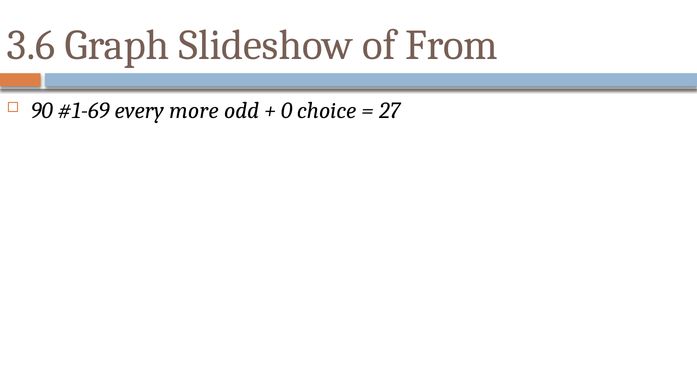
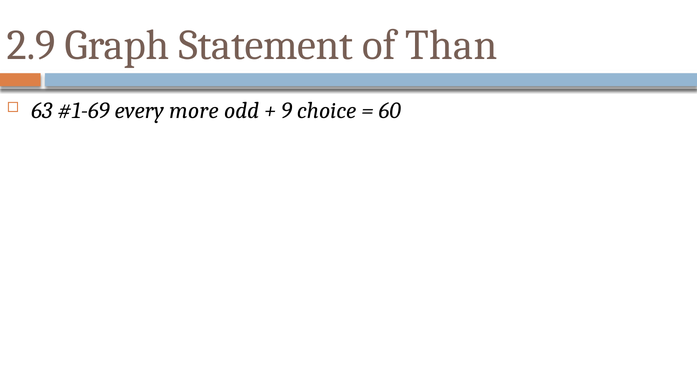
3.6: 3.6 -> 2.9 (31, 45)
Slideshow: Slideshow -> Statement (266, 45)
From: From -> Than (451, 45)
90: 90 -> 63 (42, 110)
0: 0 -> 9 (287, 110)
27: 27 -> 60 (390, 110)
